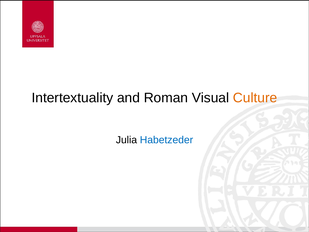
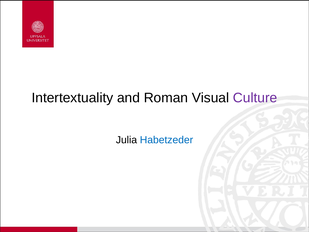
Culture colour: orange -> purple (255, 98)
